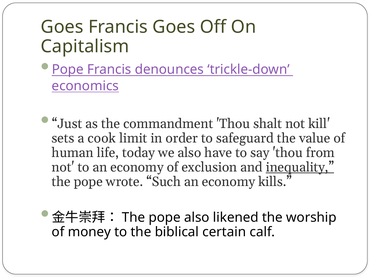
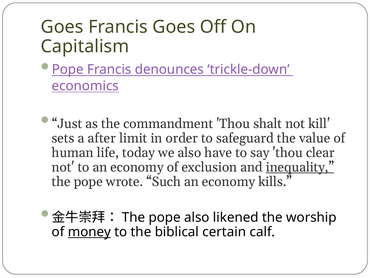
cook: cook -> after (102, 138)
from: from -> clear (320, 152)
money underline: none -> present (89, 232)
